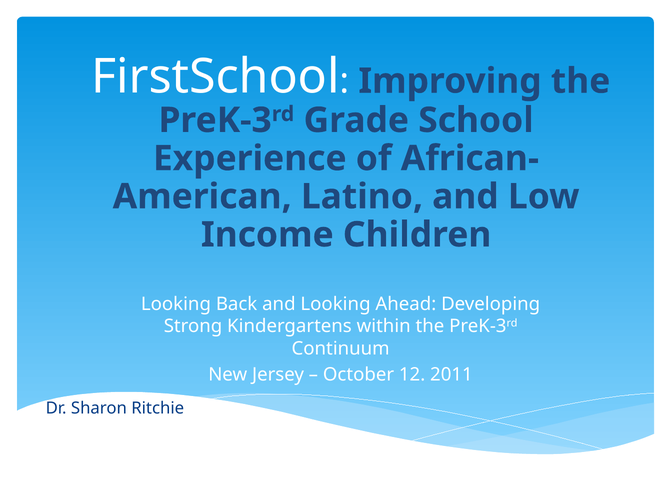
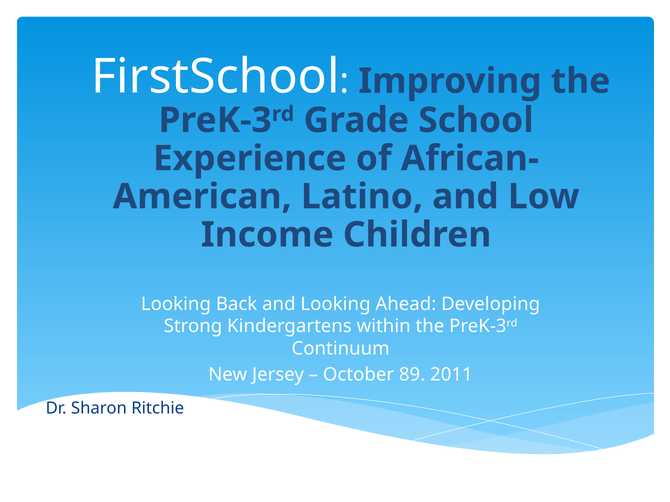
12: 12 -> 89 (412, 375)
